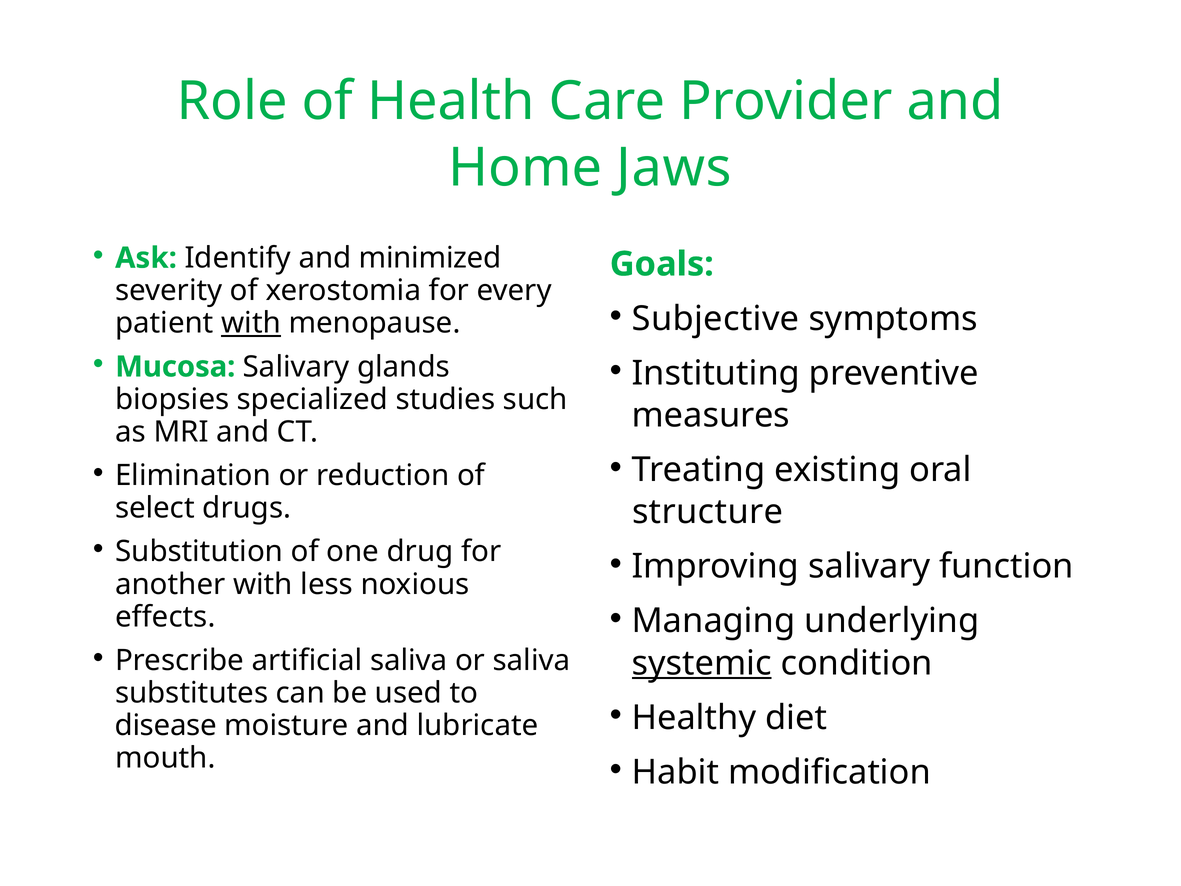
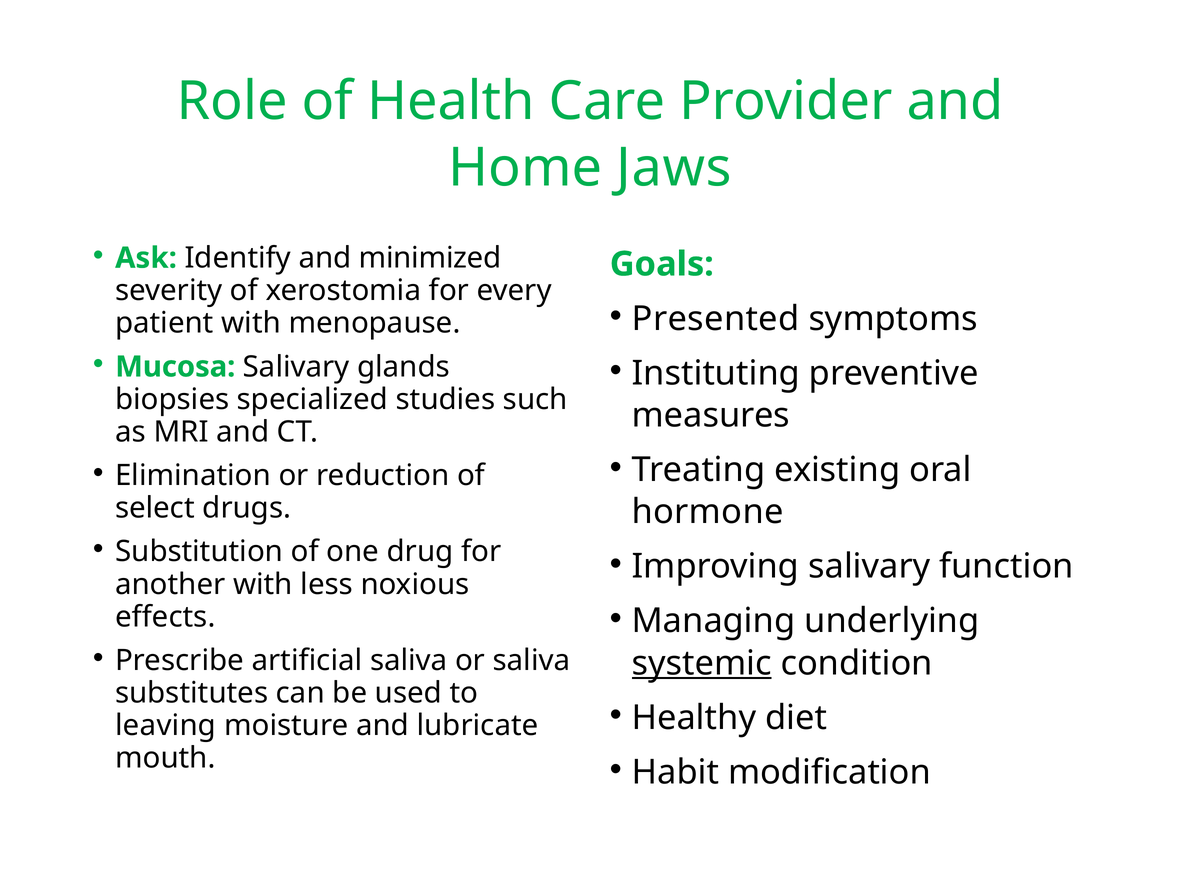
Subjective: Subjective -> Presented (716, 319)
with underline: present -> none (251, 323)
structure: structure -> hormone (708, 512)
disease: disease -> leaving (166, 725)
